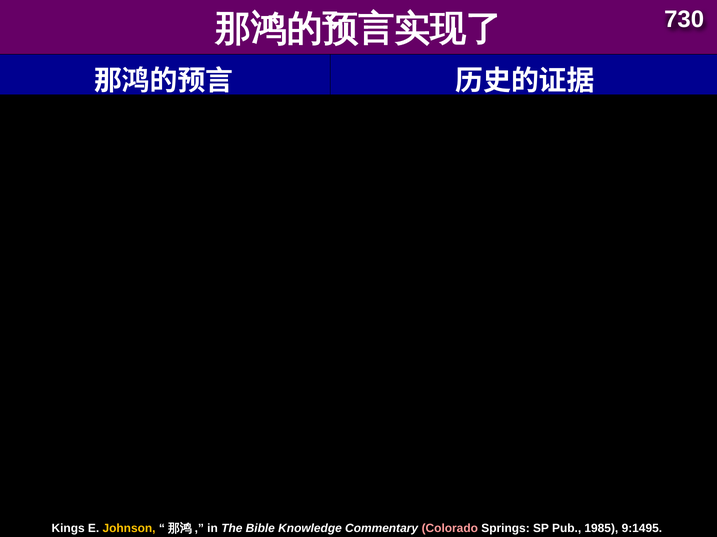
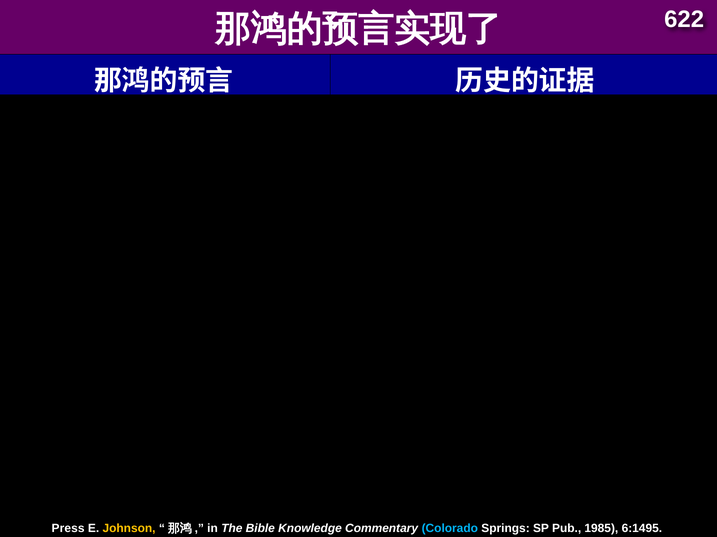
730: 730 -> 622 (684, 20)
Kings: Kings -> Press (68, 529)
Colorado colour: pink -> light blue (450, 529)
9:1495: 9:1495 -> 6:1495 (642, 529)
